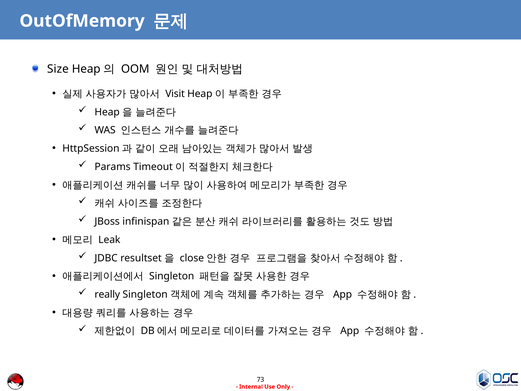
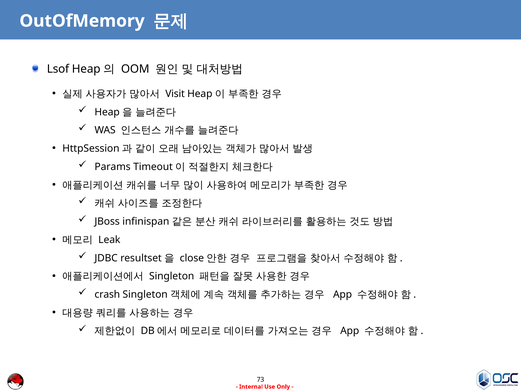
Size: Size -> Lsof (58, 69)
really: really -> crash (107, 294)
